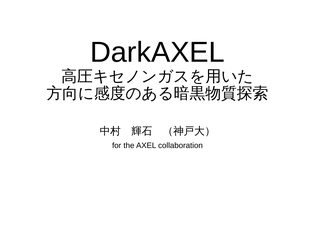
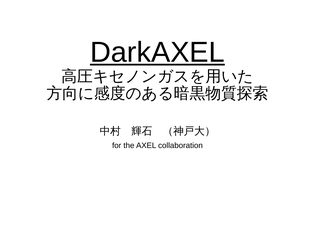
DarkAXEL underline: none -> present (157, 52)
